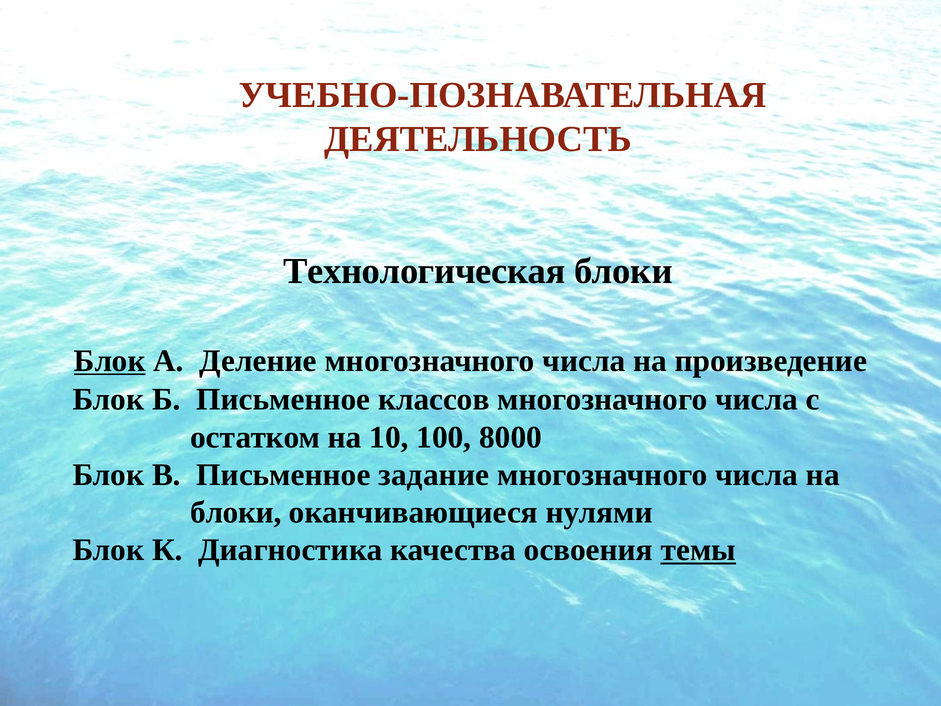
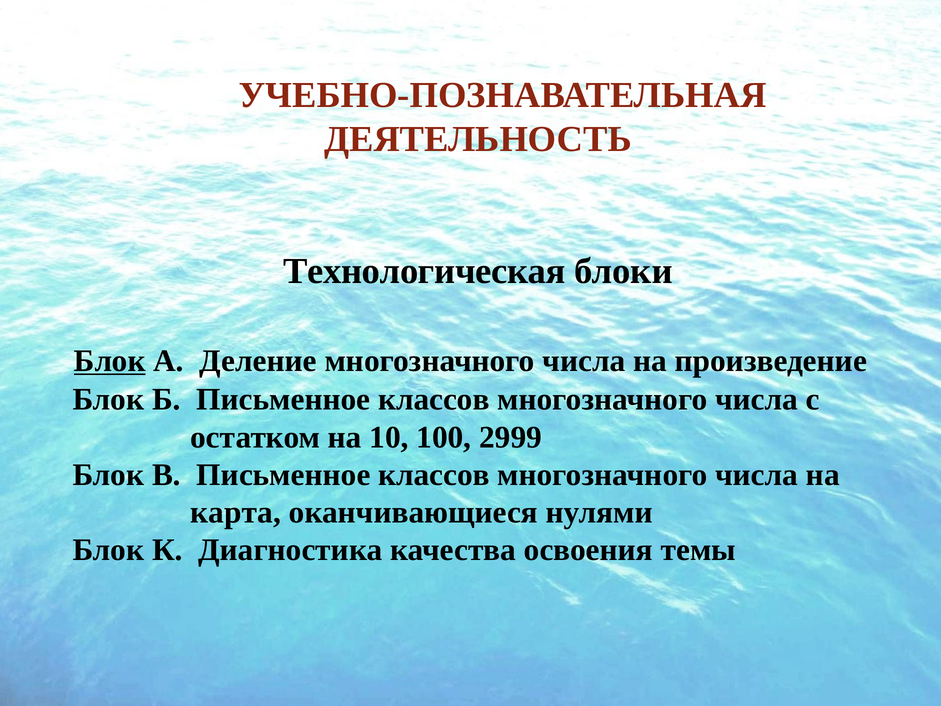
8000: 8000 -> 2999 (511, 437)
В Письменное задание: задание -> классов (434, 475)
блоки: блоки -> карта (236, 512)
темы underline: present -> none (698, 550)
